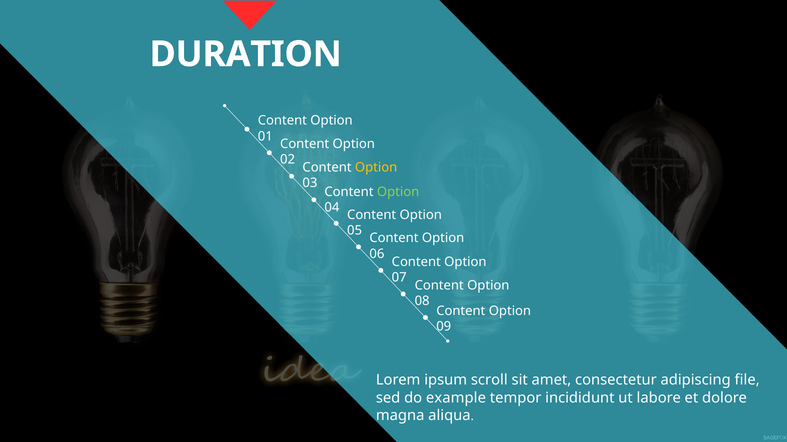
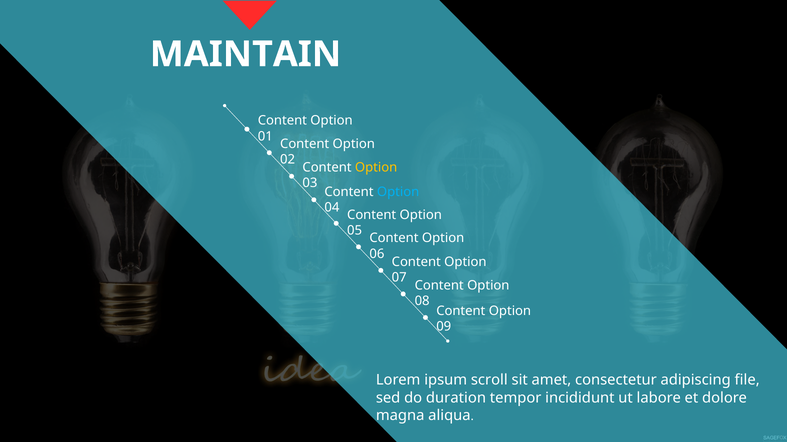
DURATION: DURATION -> MAINTAIN (246, 54)
Option colour: light green -> light blue (398, 192)
example: example -> duration (456, 398)
